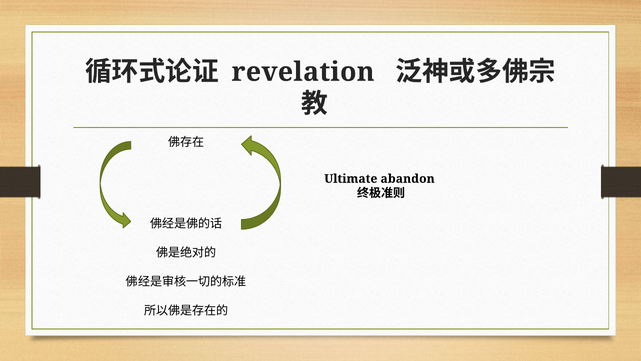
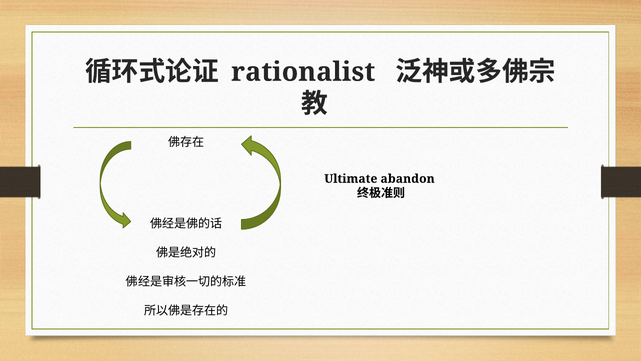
revelation: revelation -> rationalist (303, 72)
